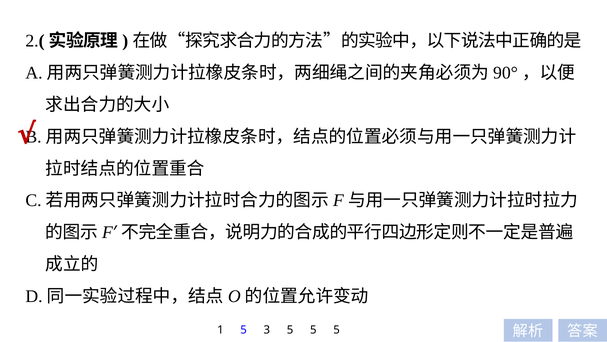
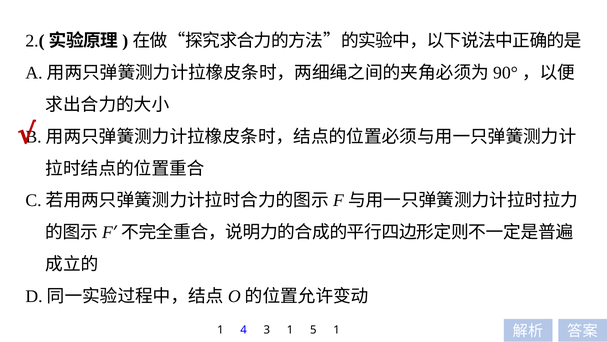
1 5: 5 -> 4 (244, 329)
3 5: 5 -> 1 (290, 329)
5: 5 -> 1 (337, 329)
